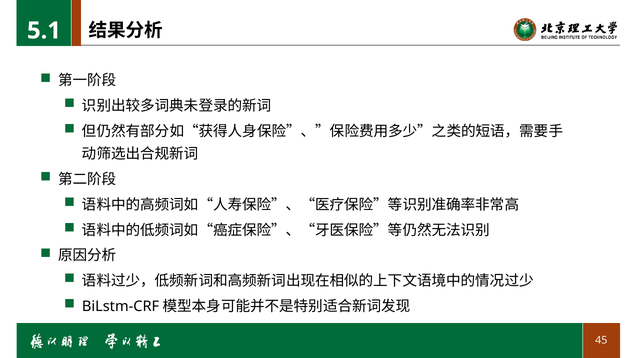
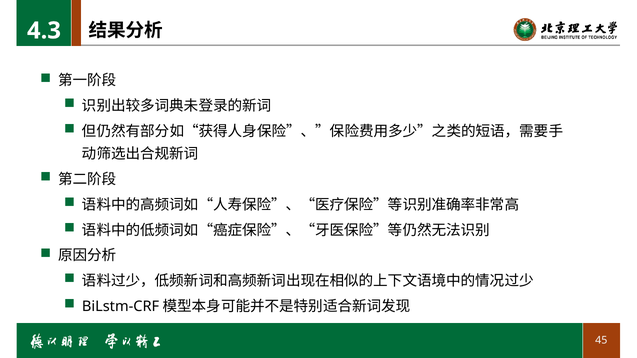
5.1: 5.1 -> 4.3 (44, 31)
